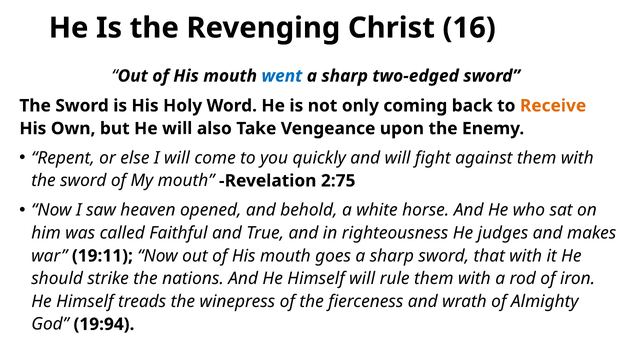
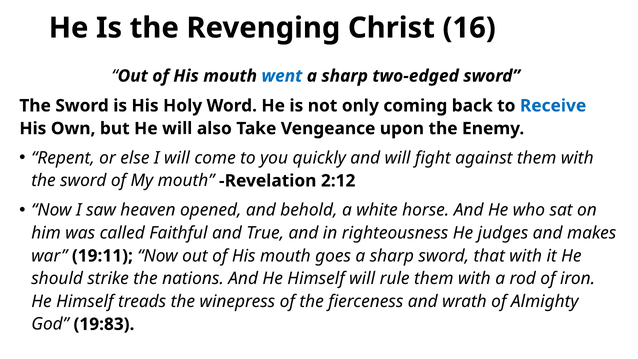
Receive colour: orange -> blue (553, 106)
2:75: 2:75 -> 2:12 (338, 181)
19:94: 19:94 -> 19:83 (104, 324)
